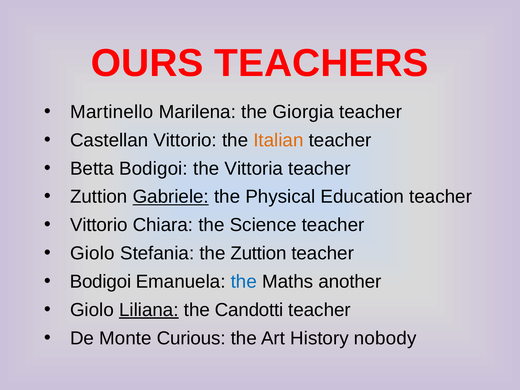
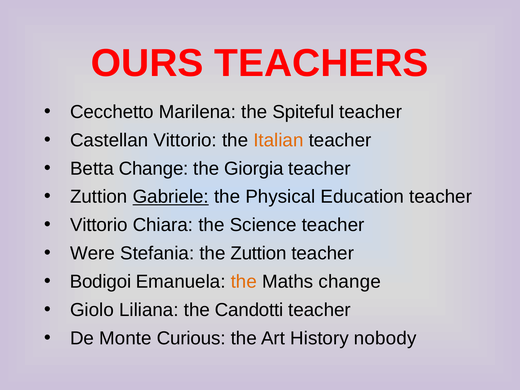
Martinello: Martinello -> Cecchetto (112, 112)
Giorgia: Giorgia -> Spiteful (303, 112)
Betta Bodigoi: Bodigoi -> Change (154, 168)
Vittoria: Vittoria -> Giorgia (254, 168)
Giolo: Giolo -> Were (93, 253)
the colour: blue -> orange (244, 282)
Maths another: another -> change (350, 282)
Liliana underline: present -> none (149, 310)
